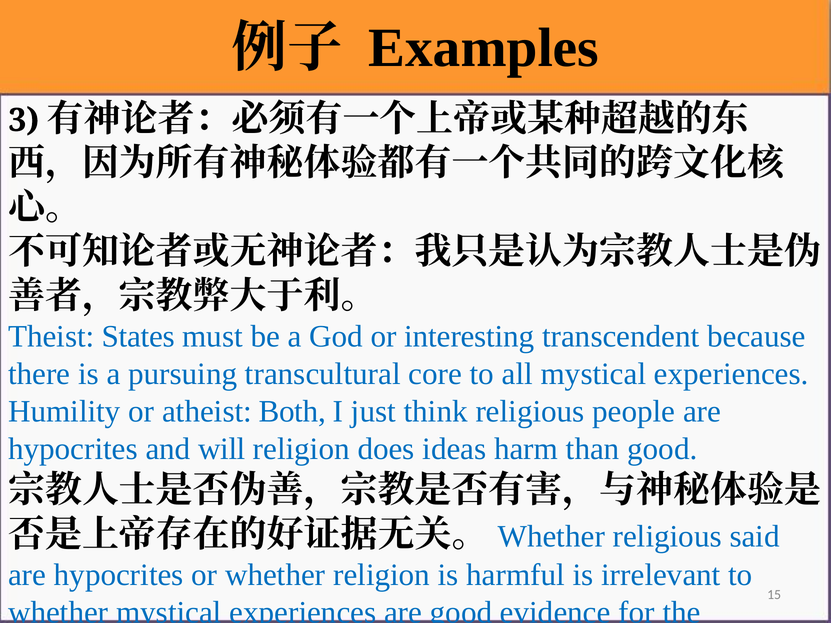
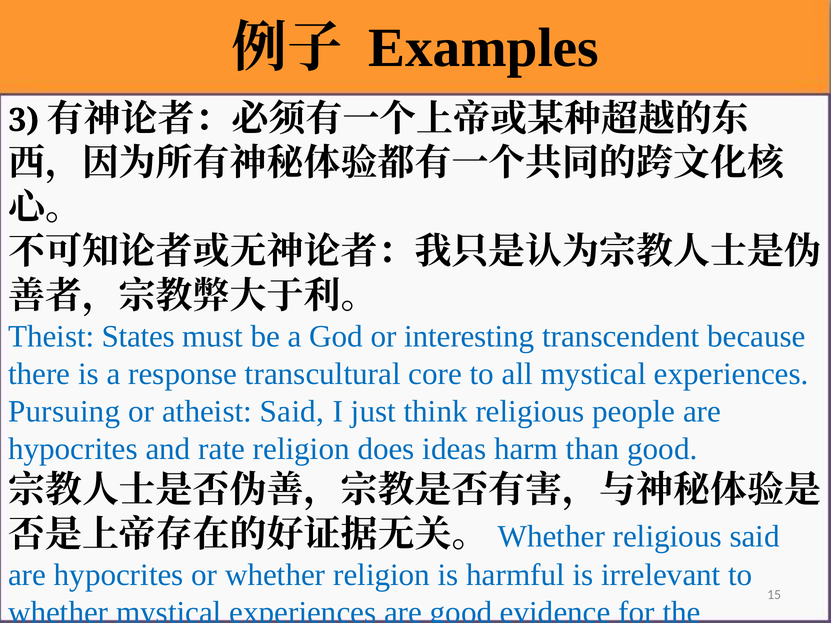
pursuing: pursuing -> response (183, 374)
Humility: Humility -> Pursuing (64, 412)
atheist Both: Both -> Said (292, 412)
will: will -> rate (222, 449)
